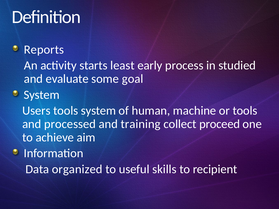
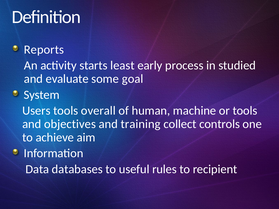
tools system: system -> overall (98, 111)
processed: processed -> objectives (70, 124)
proceed: proceed -> controls (220, 124)
organized: organized -> databases (77, 169)
skills: skills -> rules (165, 169)
